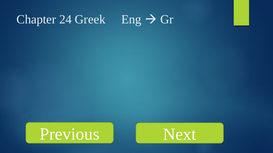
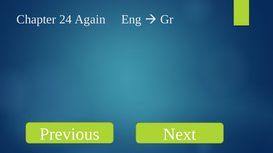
Greek: Greek -> Again (90, 20)
